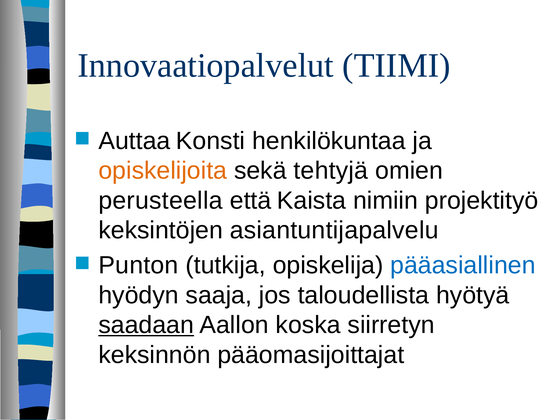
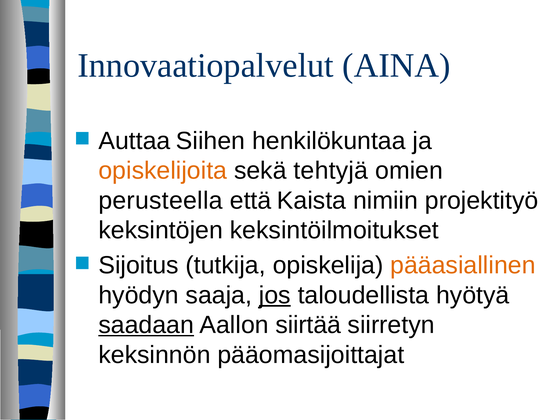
TIIMI: TIIMI -> AINA (396, 65)
Konsti: Konsti -> Siihen (211, 141)
asiantuntijapalvelu: asiantuntijapalvelu -> keksintöilmoitukset (334, 230)
Punton: Punton -> Sijoitus (139, 265)
pääasiallinen colour: blue -> orange (463, 265)
jos underline: none -> present (275, 295)
koska: koska -> siirtää (308, 325)
